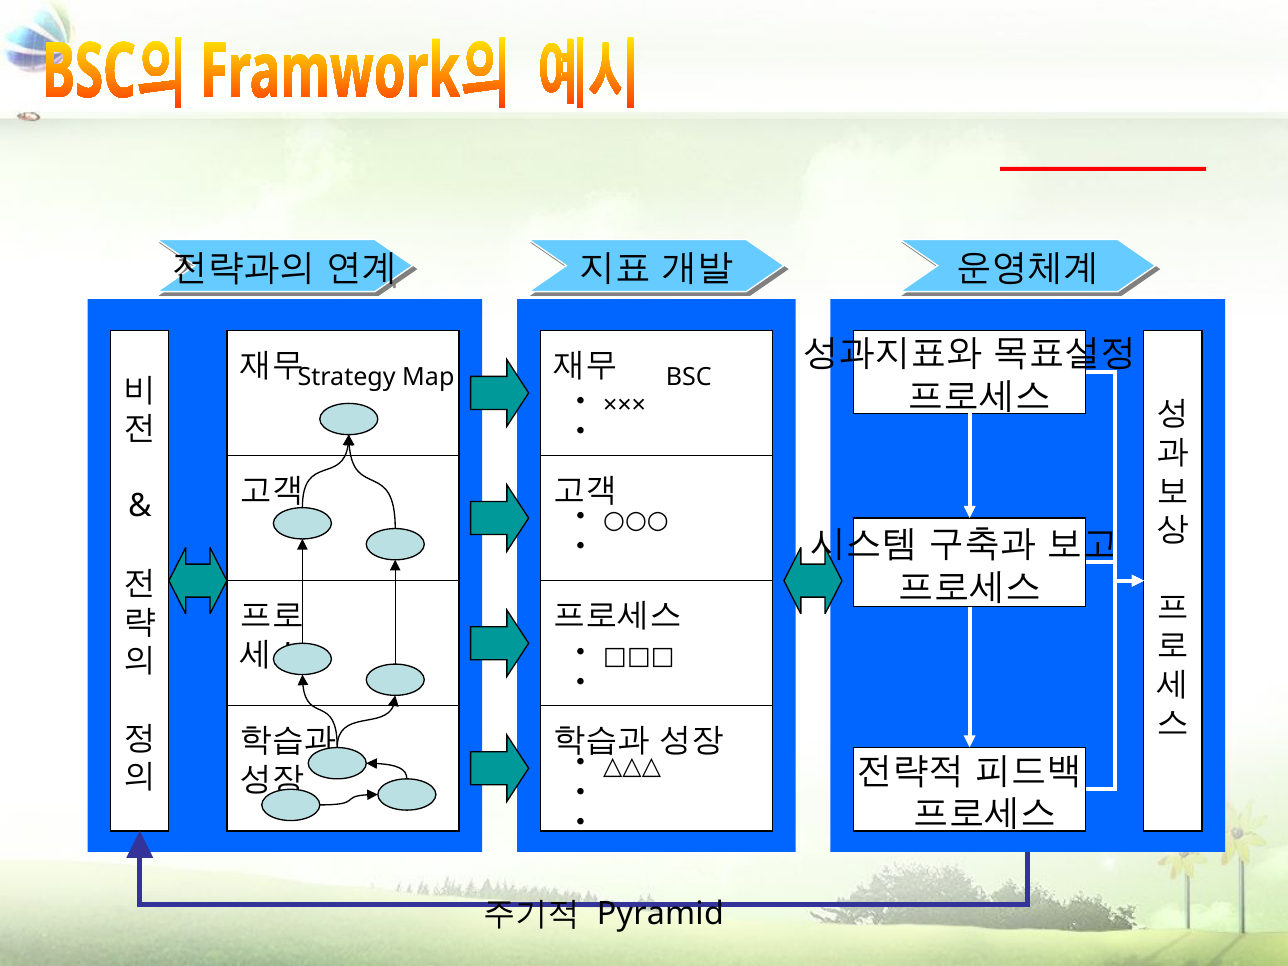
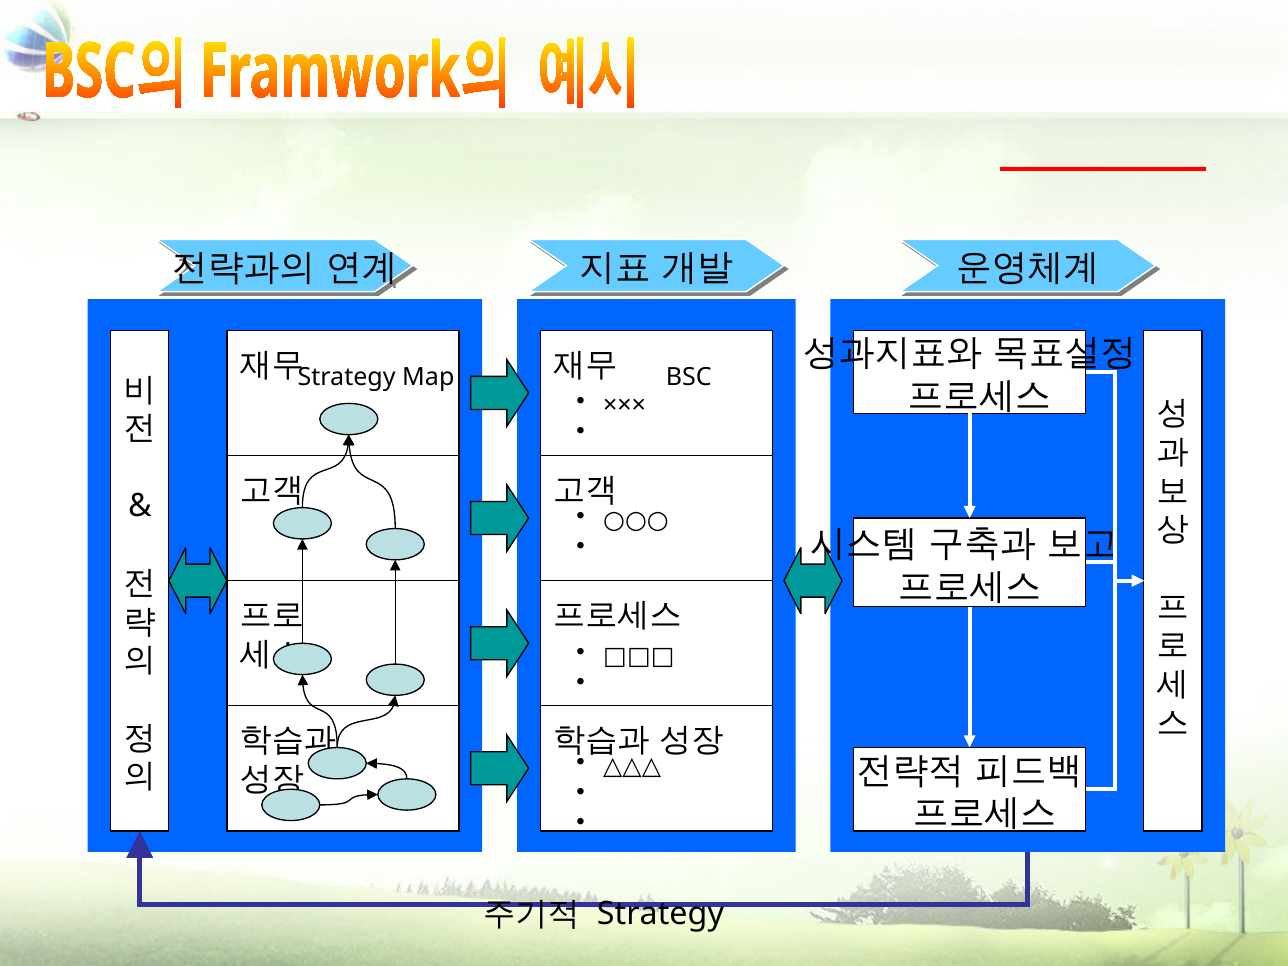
Pyramid: Pyramid -> Strategy (660, 914)
